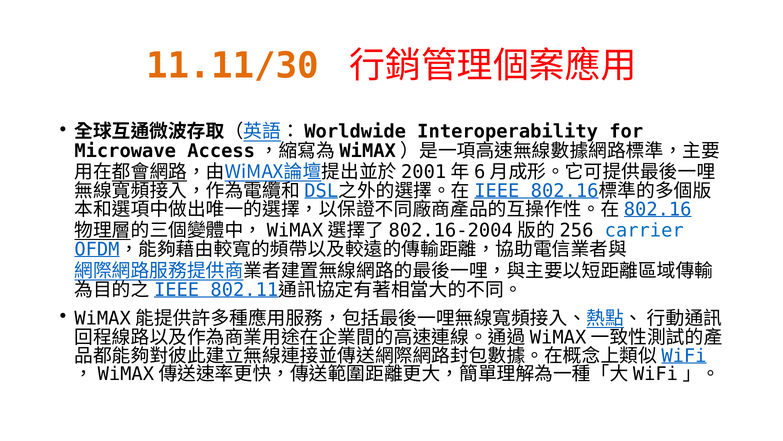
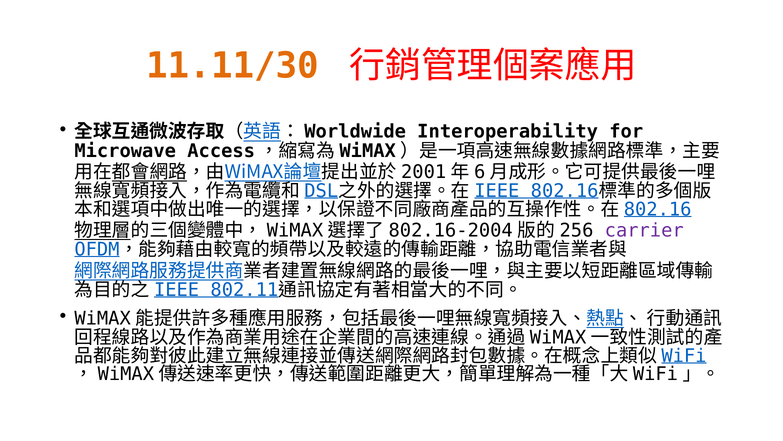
carrier colour: blue -> purple (644, 230)
